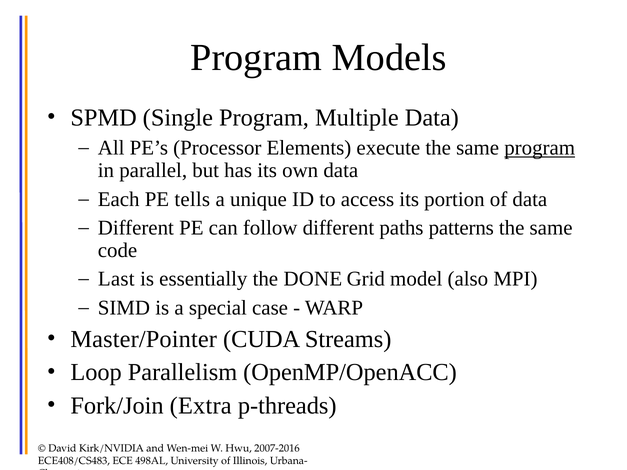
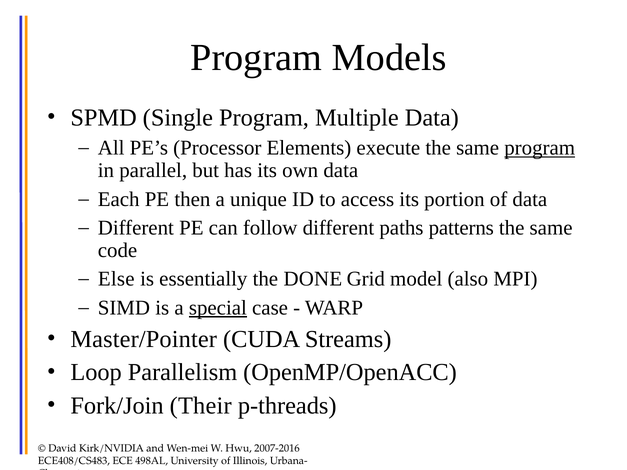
tells: tells -> then (192, 199)
Last: Last -> Else (116, 279)
special underline: none -> present (218, 308)
Extra: Extra -> Their (201, 406)
